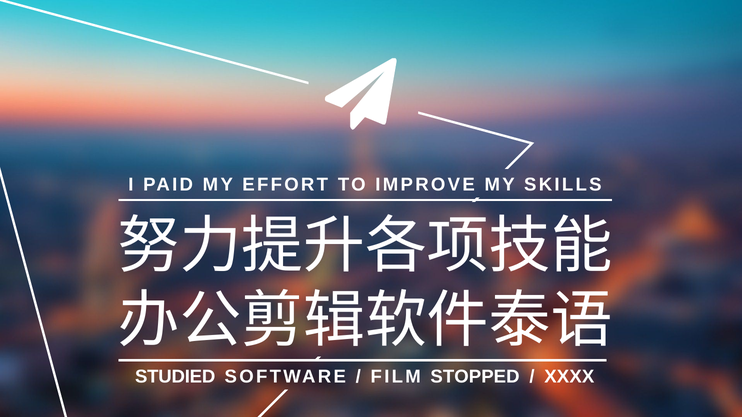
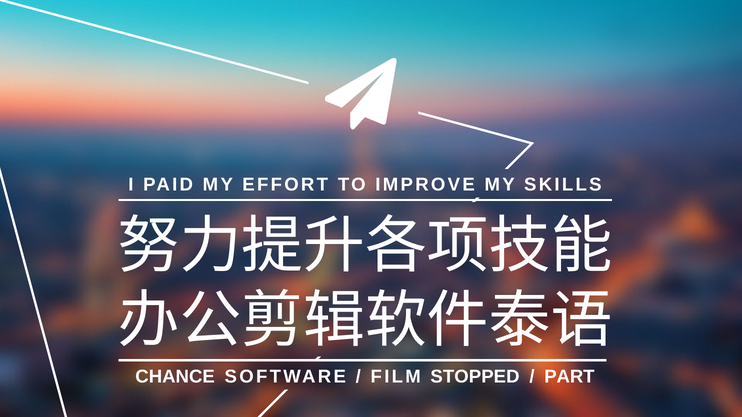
STUDIED: STUDIED -> CHANCE (175, 377)
XXXX: XXXX -> PART (569, 377)
